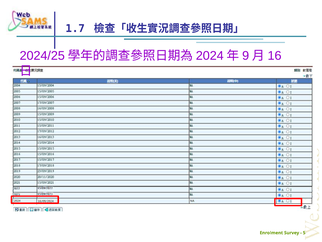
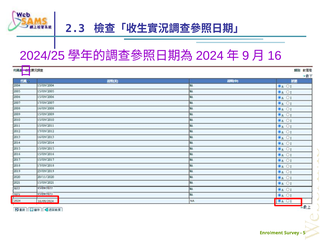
1.7: 1.7 -> 2.3 (75, 28)
